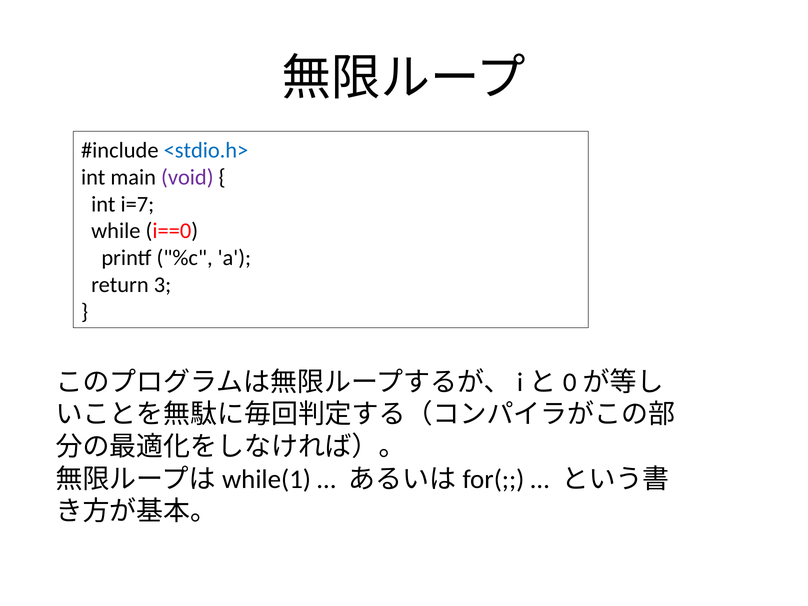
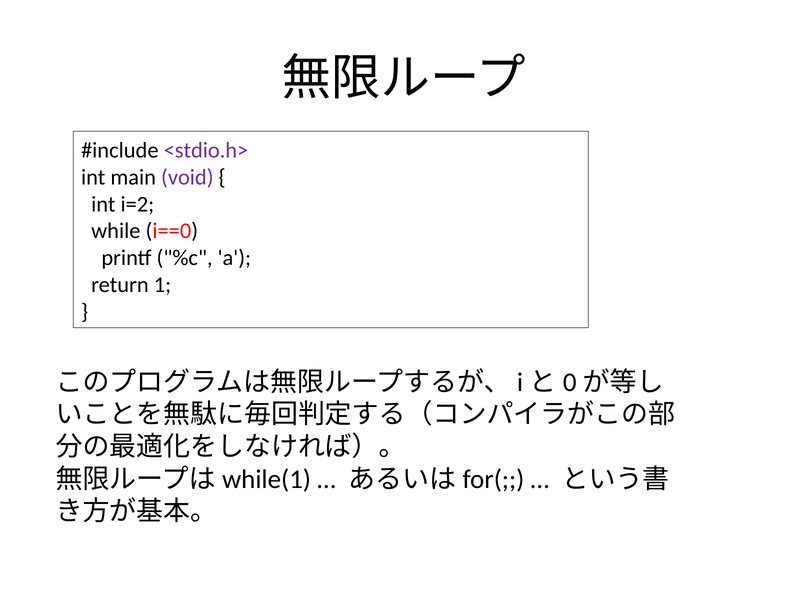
<stdio.h> colour: blue -> purple (206, 150)
i=7: i=7 -> i=2 (137, 204)
3: 3 -> 1 (162, 285)
